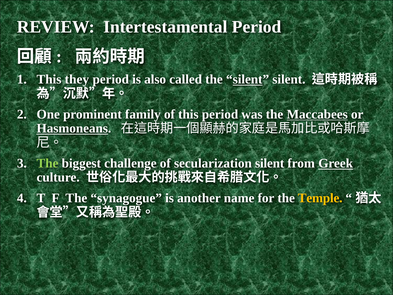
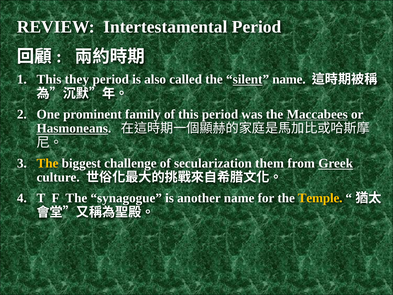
silent silent: silent -> name (289, 79)
The colour: light green -> yellow (48, 163)
secularization silent: silent -> them (270, 163)
